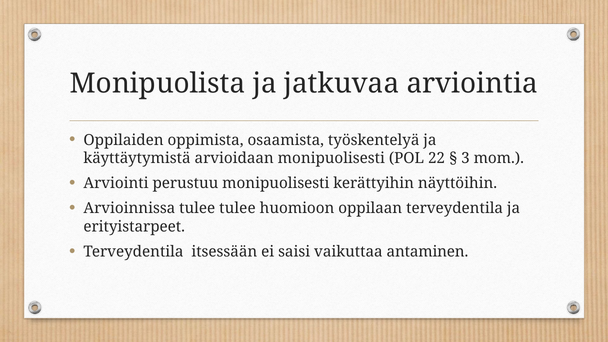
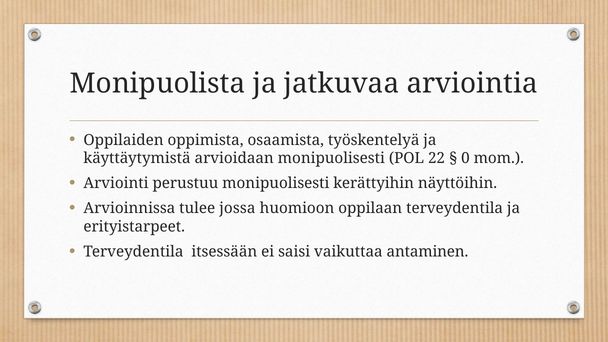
3: 3 -> 0 (465, 158)
tulee tulee: tulee -> jossa (237, 208)
